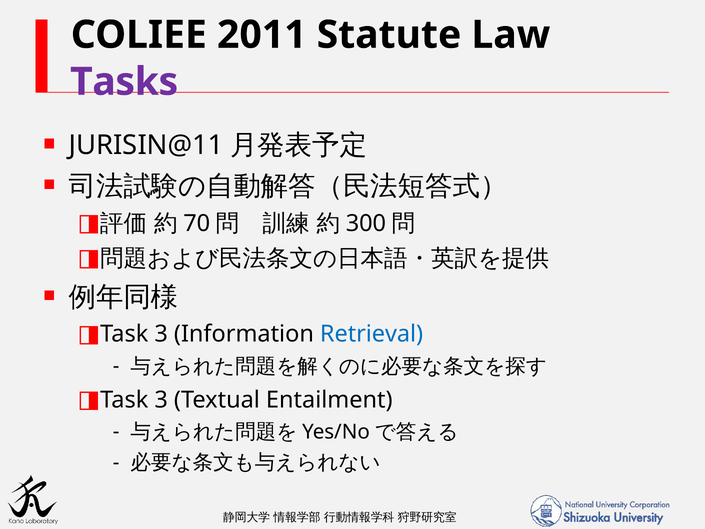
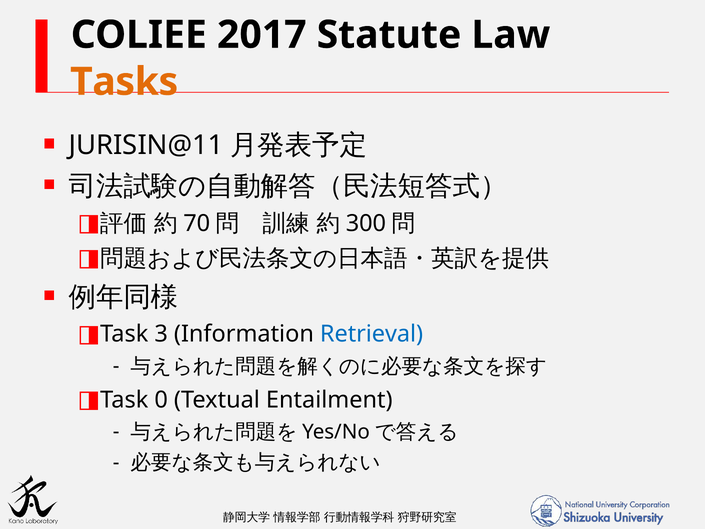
2011: 2011 -> 2017 (262, 35)
Tasks colour: purple -> orange (124, 82)
3: 3 -> 0 (161, 400)
